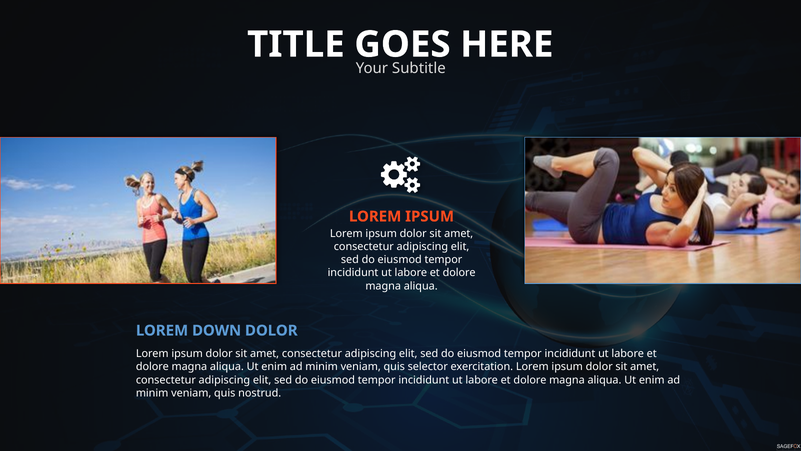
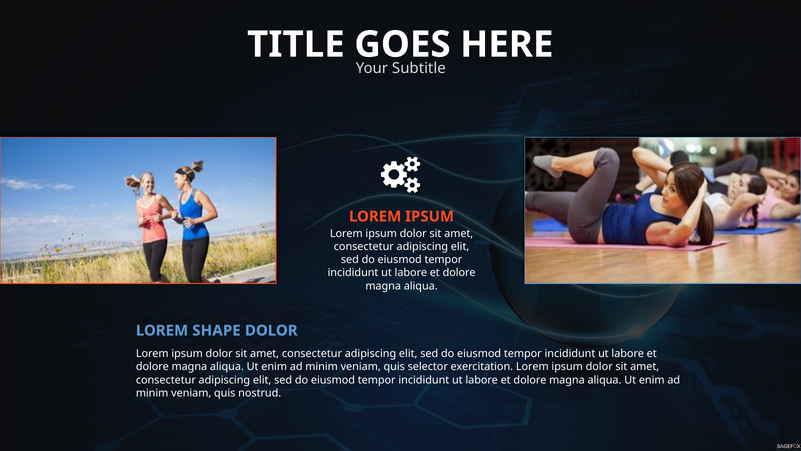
DOWN: DOWN -> SHAPE (216, 330)
